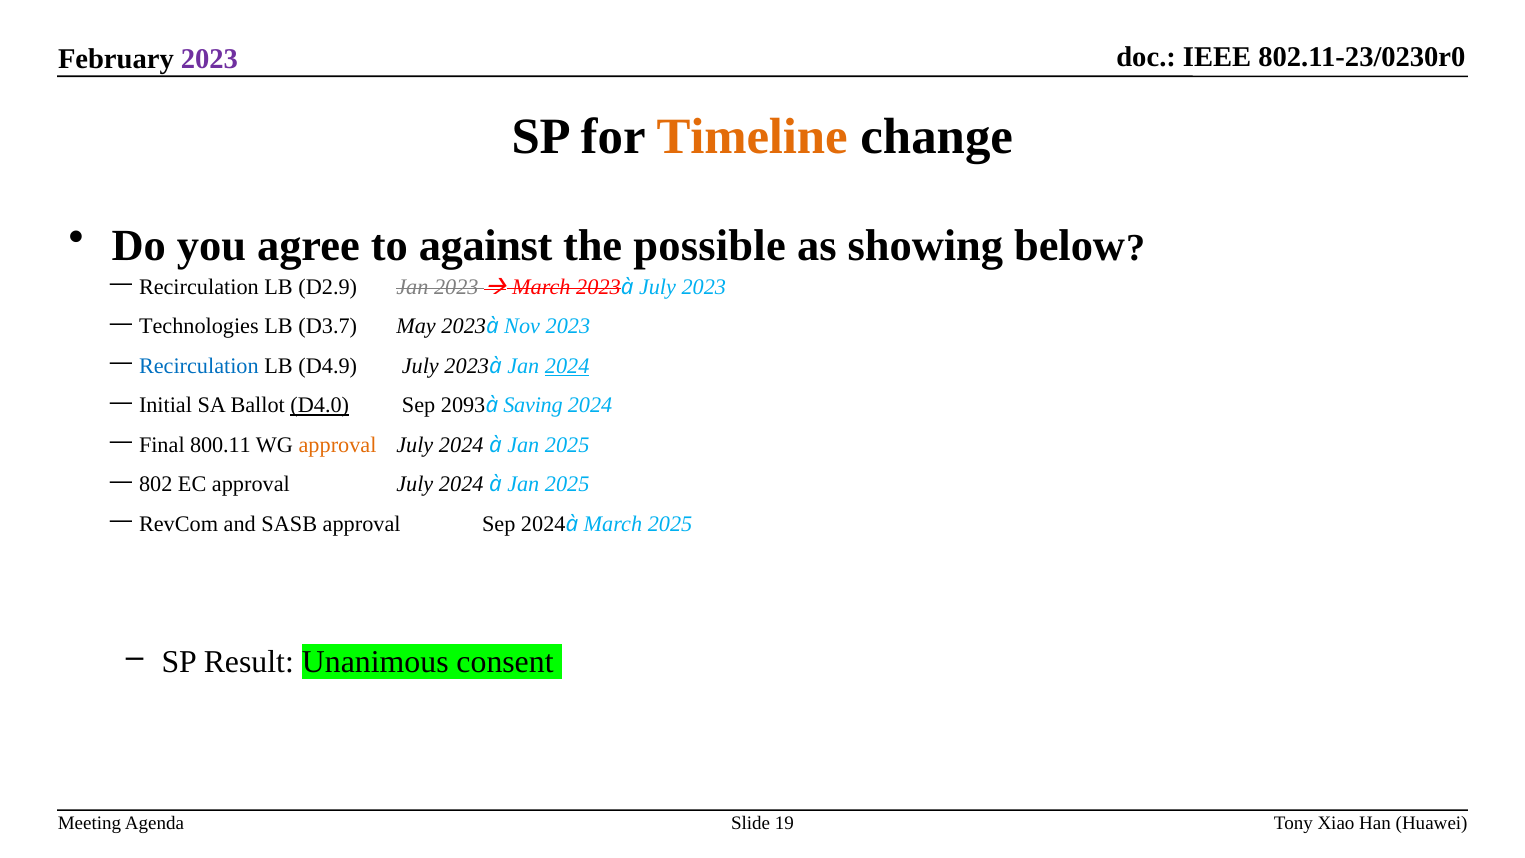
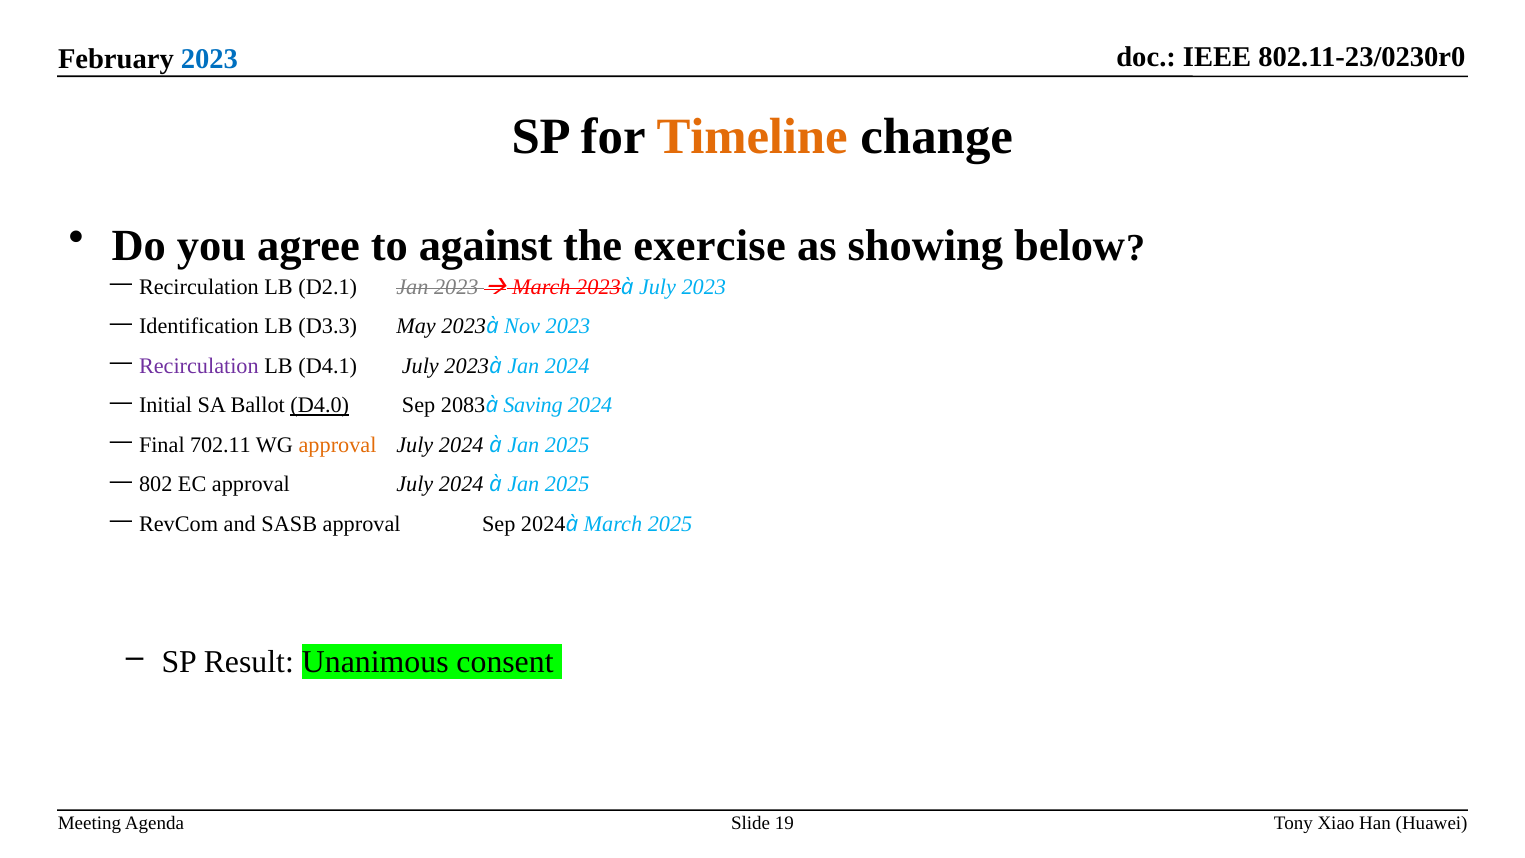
2023 colour: purple -> blue (209, 59)
possible: possible -> exercise (710, 245)
D2.9: D2.9 -> D2.1 (328, 287)
Technologies: Technologies -> Identification (199, 326)
D3.7: D3.7 -> D3.3 (328, 326)
Recirculation colour: blue -> purple (199, 366)
D4.9: D4.9 -> D4.1 (328, 366)
2024 underline: present -> none (567, 366)
2093: 2093 -> 2083 (463, 405)
800.11: 800.11 -> 702.11 (220, 445)
